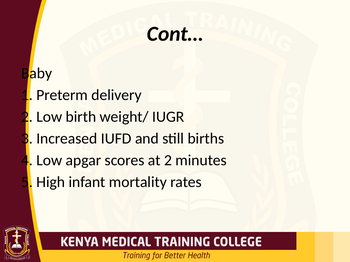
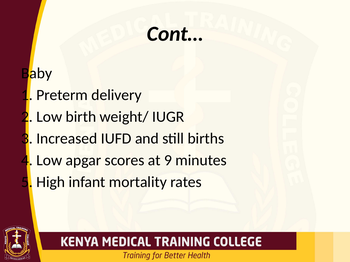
at 2: 2 -> 9 (168, 161)
